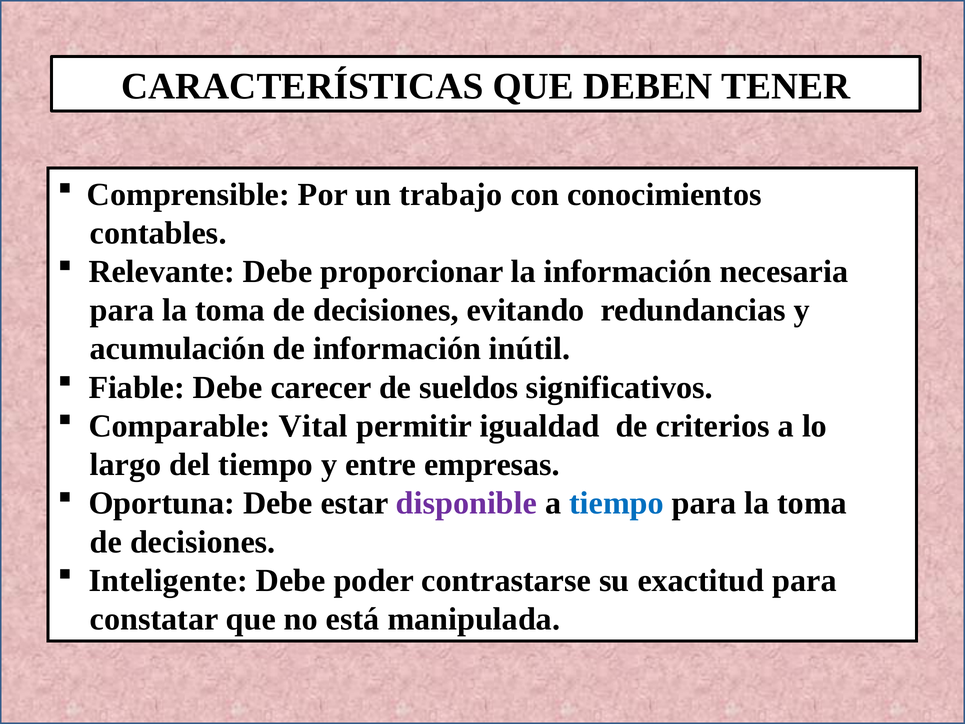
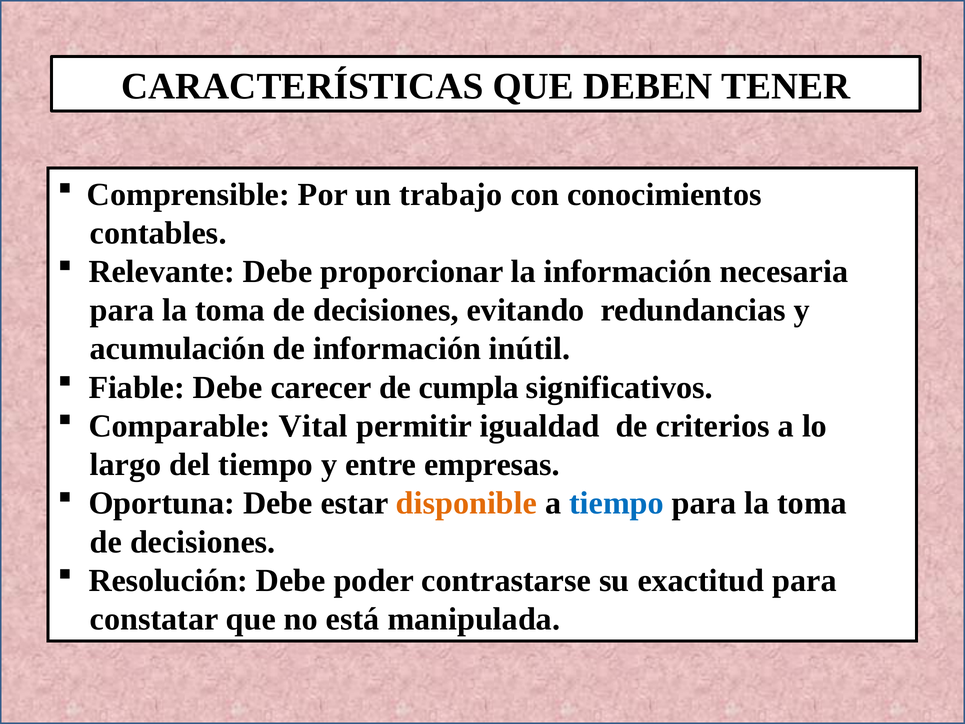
sueldos: sueldos -> cumpla (469, 387)
disponible colour: purple -> orange (466, 503)
Inteligente: Inteligente -> Resolución (168, 580)
